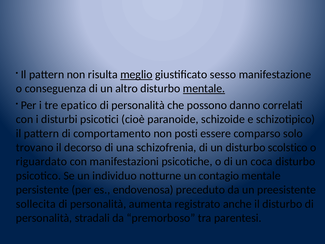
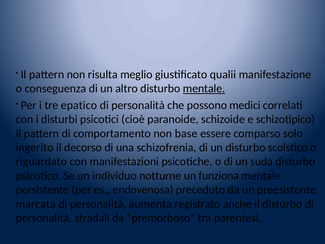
meglio underline: present -> none (136, 74)
sesso: sesso -> qualii (223, 74)
danno: danno -> medici (245, 105)
posti: posti -> base (186, 133)
trovano: trovano -> ingerito (35, 147)
coca: coca -> suda (262, 161)
contagio: contagio -> funziona (219, 176)
sollecita: sollecita -> marcata (36, 204)
